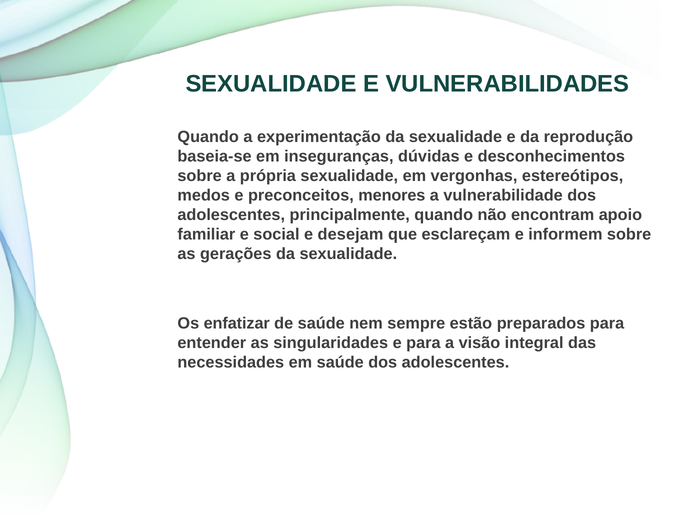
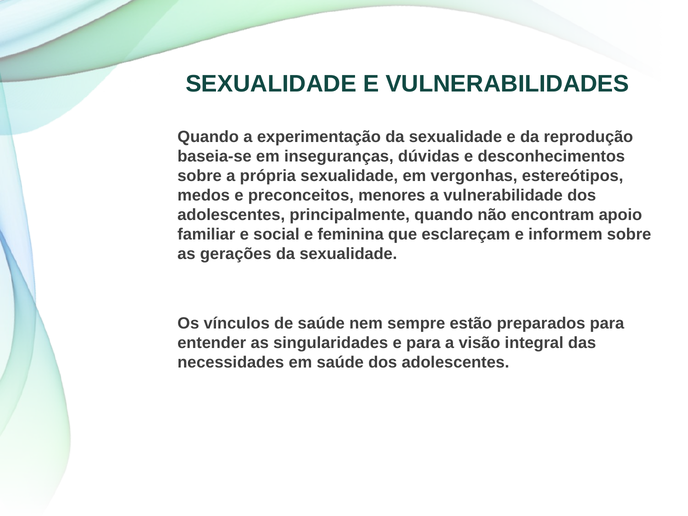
desejam: desejam -> feminina (351, 234)
enfatizar: enfatizar -> vínculos (237, 323)
